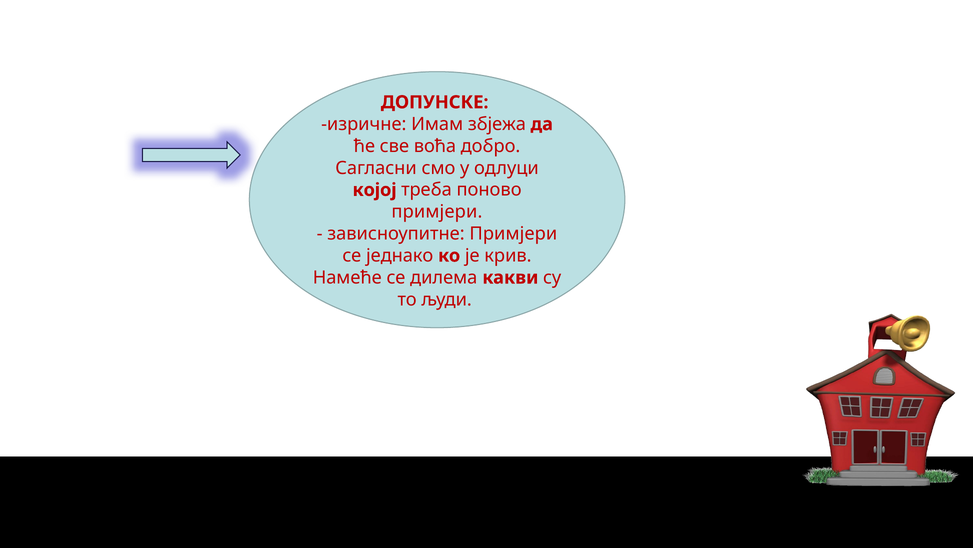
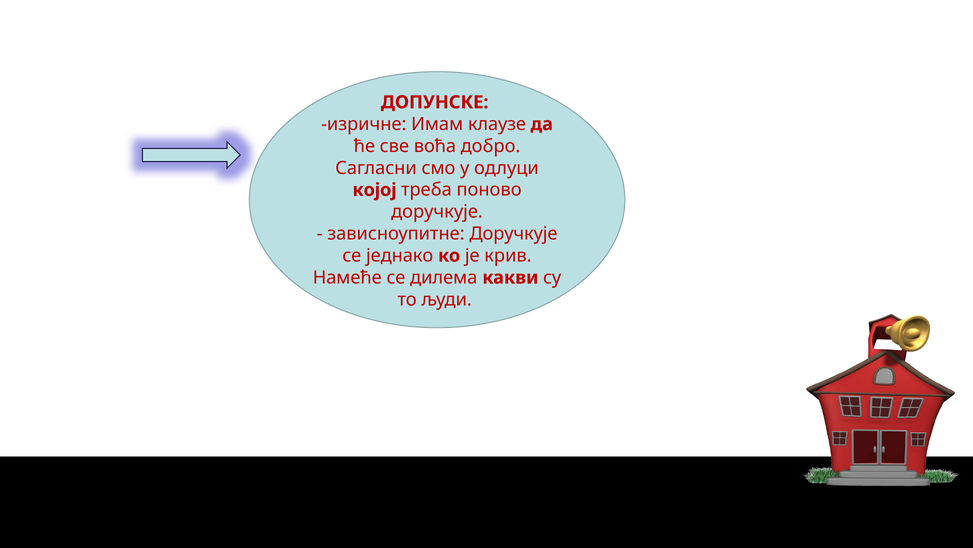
збјежа: збјежа -> клаузе (497, 124)
примјери: примјери -> доручкује (437, 212)
зависноупитне Примјери: Примјери -> Доручкује (513, 234)
